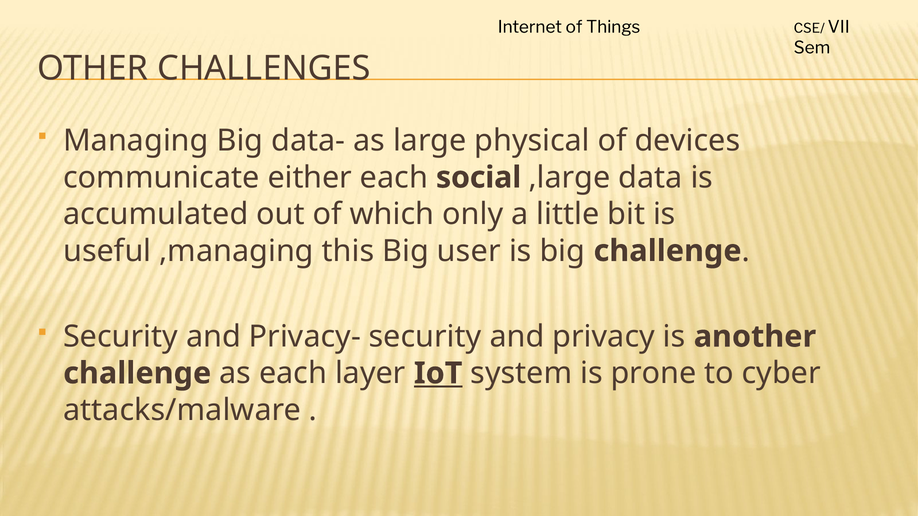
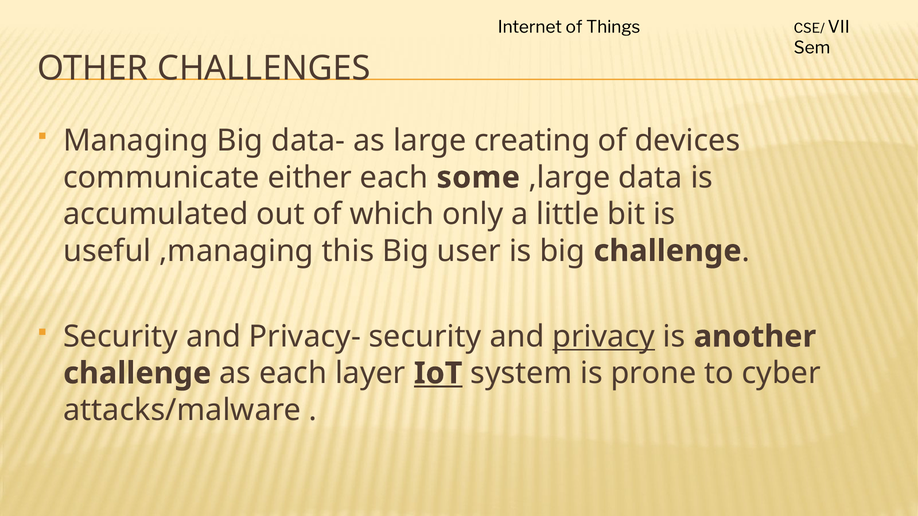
physical: physical -> creating (532, 141)
social: social -> some (478, 178)
privacy underline: none -> present (604, 337)
